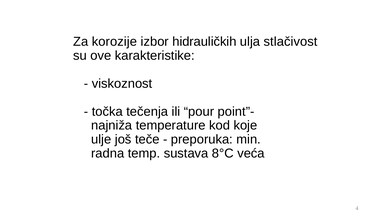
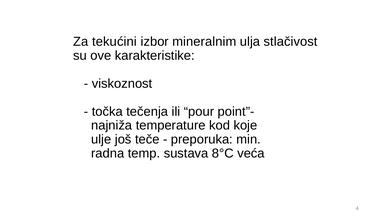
korozije: korozije -> tekućini (114, 42)
hidrauličkih: hidrauličkih -> mineralnim (204, 42)
